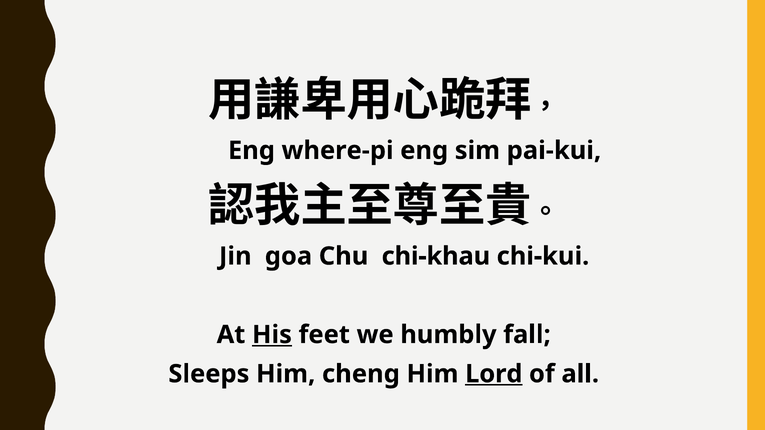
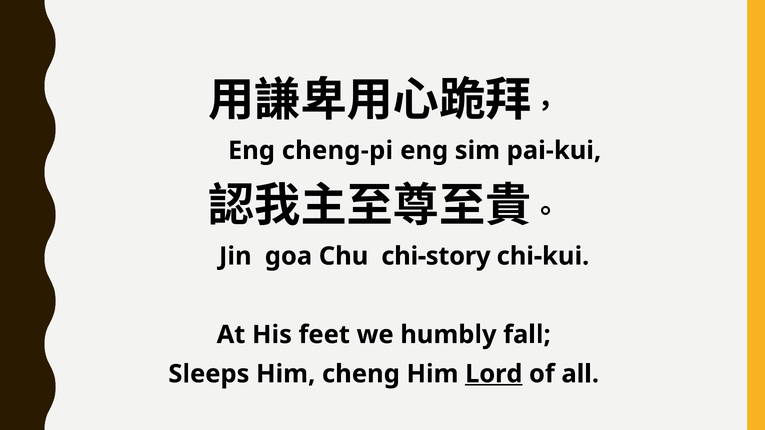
where-pi: where-pi -> cheng-pi (337, 151)
chi-khau: chi-khau -> chi-story (436, 256)
His underline: present -> none (272, 335)
